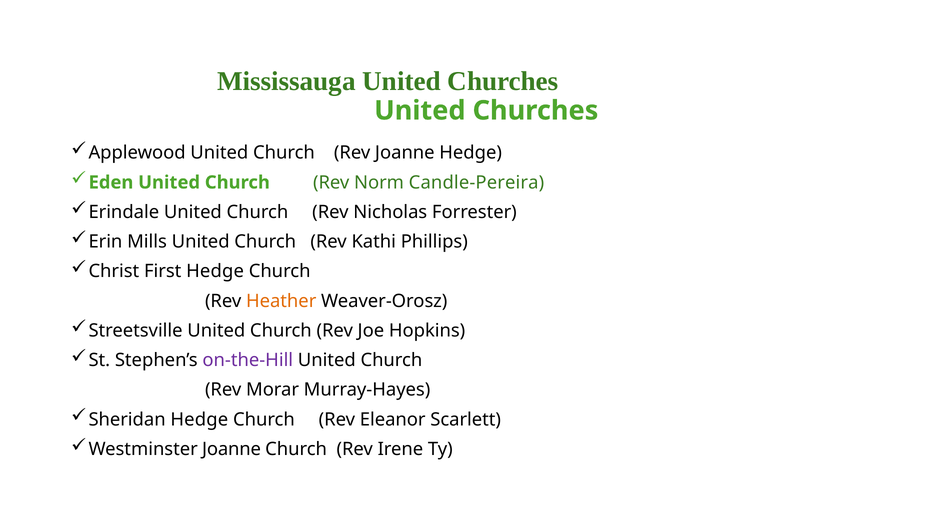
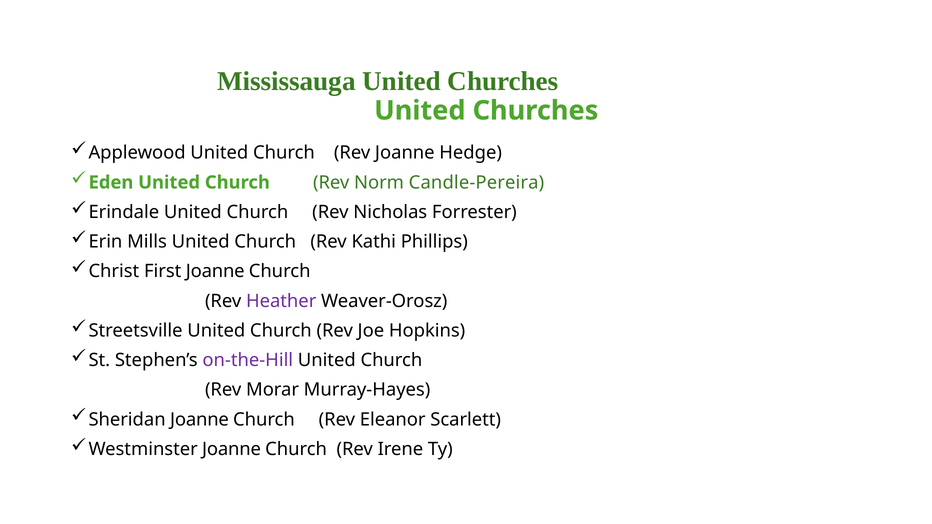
First Hedge: Hedge -> Joanne (215, 271)
Heather colour: orange -> purple (281, 301)
Sheridan Hedge: Hedge -> Joanne (199, 420)
